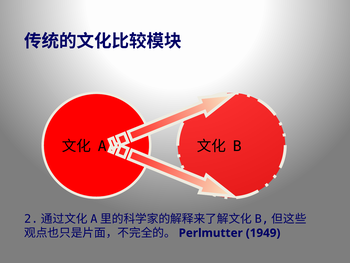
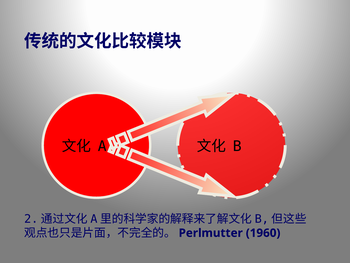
1949: 1949 -> 1960 (263, 233)
